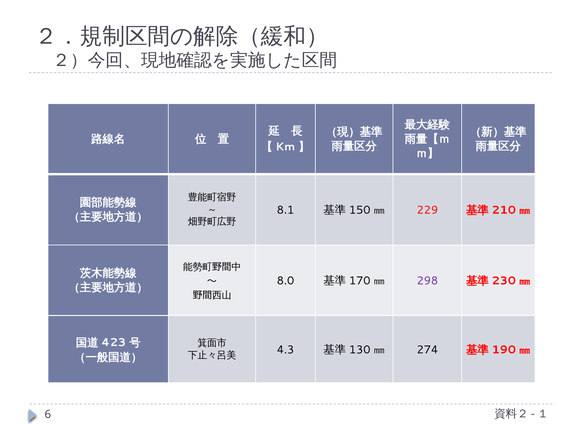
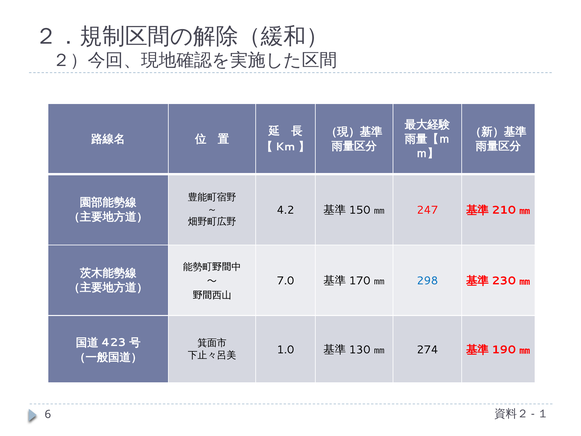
8.1: 8.1 -> 4.2 (285, 210)
229: 229 -> 247 (427, 210)
8.0: 8.0 -> 7.0 (285, 281)
298 colour: purple -> blue (427, 281)
4.3: 4.3 -> 1.0 (285, 350)
